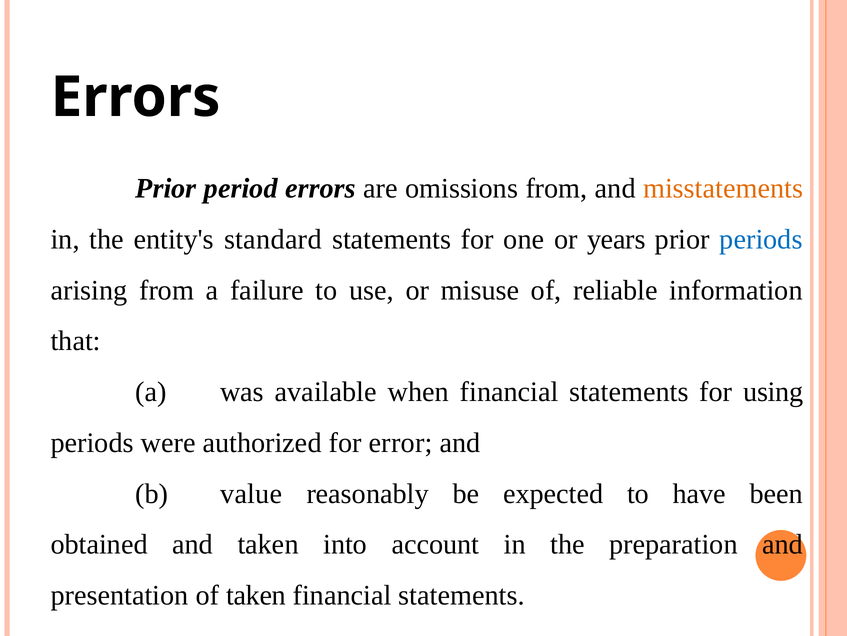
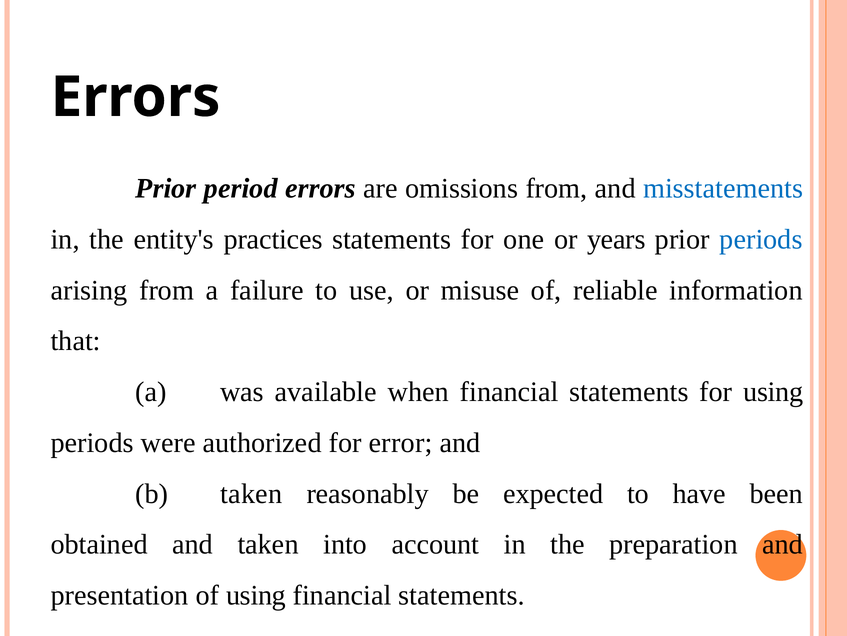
misstatements colour: orange -> blue (723, 188)
standard: standard -> practices (273, 239)
b value: value -> taken (251, 493)
of taken: taken -> using (256, 595)
